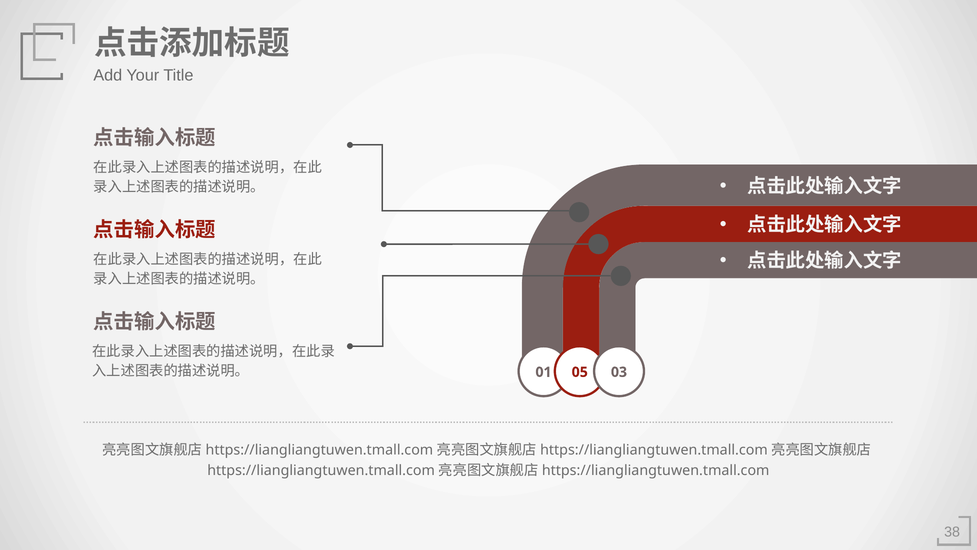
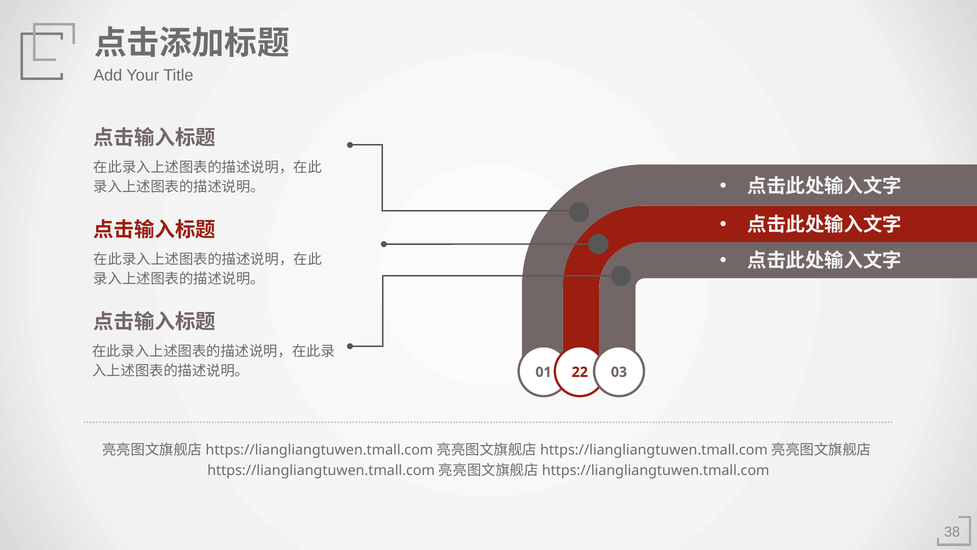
05: 05 -> 22 (580, 372)
